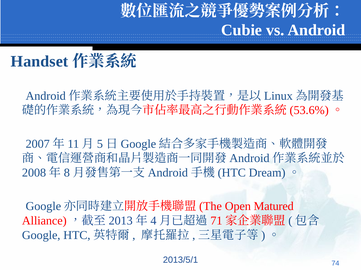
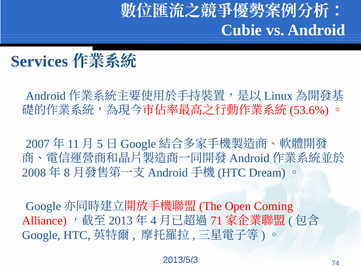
Handset: Handset -> Services (39, 62)
Matured: Matured -> Coming (274, 207)
2013/5/1: 2013/5/1 -> 2013/5/3 (180, 261)
